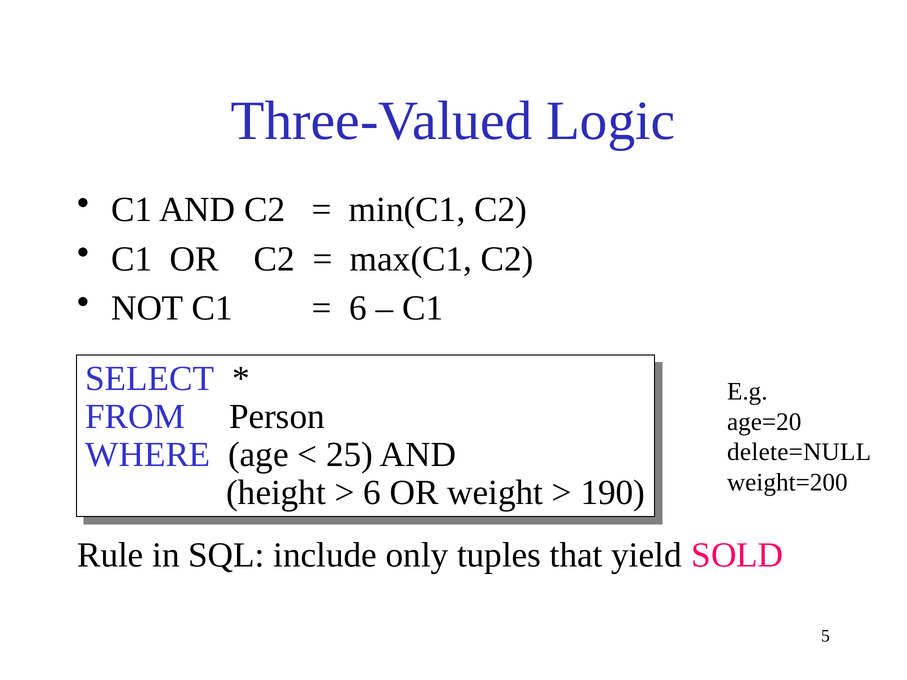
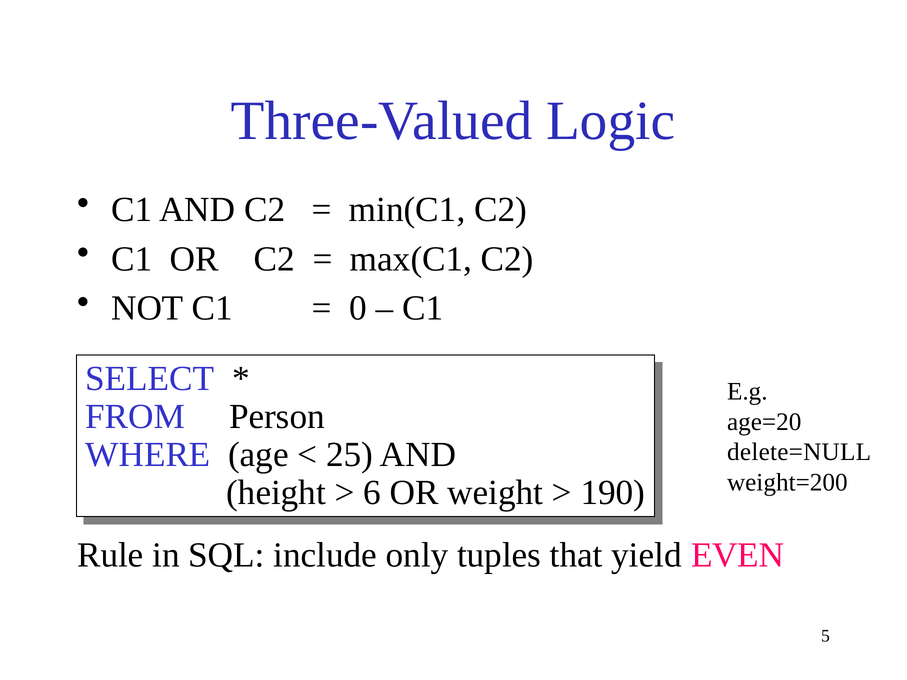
6: 6 -> 0 (358, 308)
SOLD: SOLD -> EVEN (738, 556)
